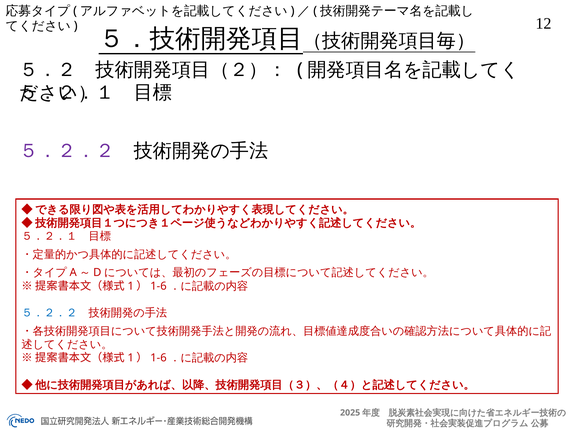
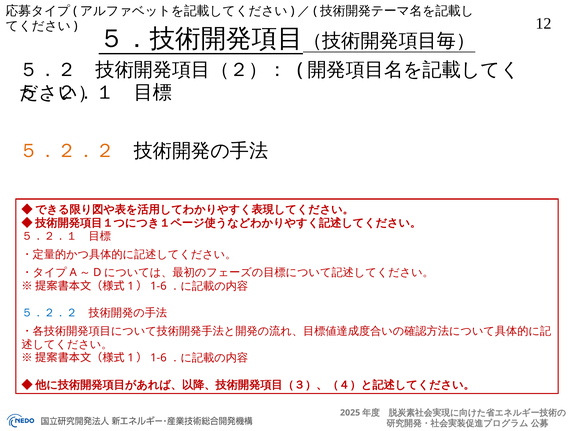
５．２．２ colour: purple -> orange (67, 151)
